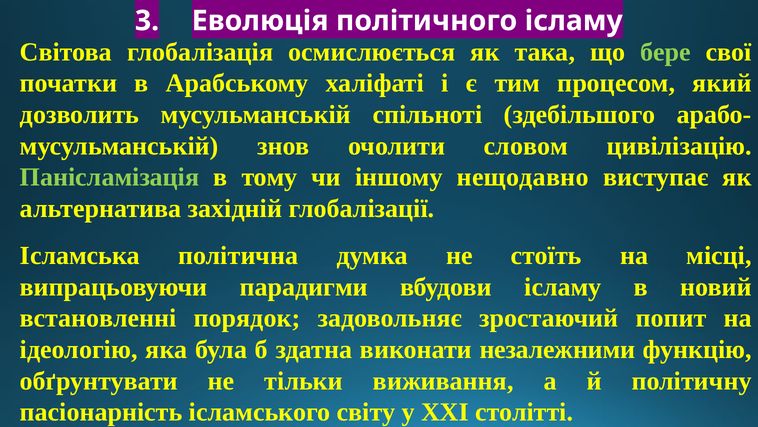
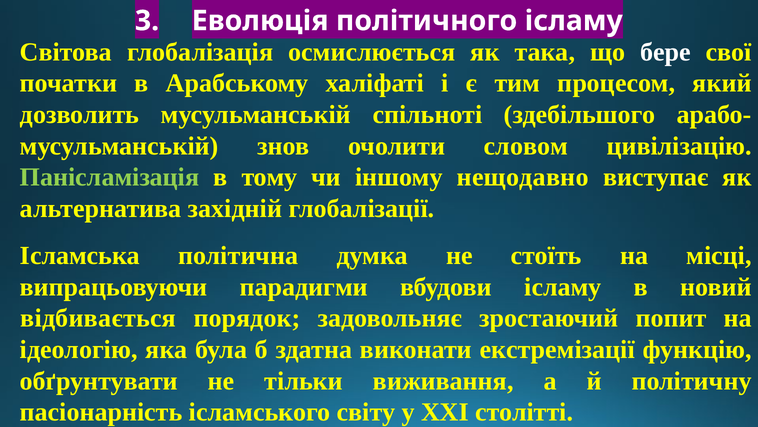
бере colour: light green -> white (666, 52)
встановленні: встановленні -> відбивається (98, 318)
незалежними: незалежними -> екстремізації (557, 349)
